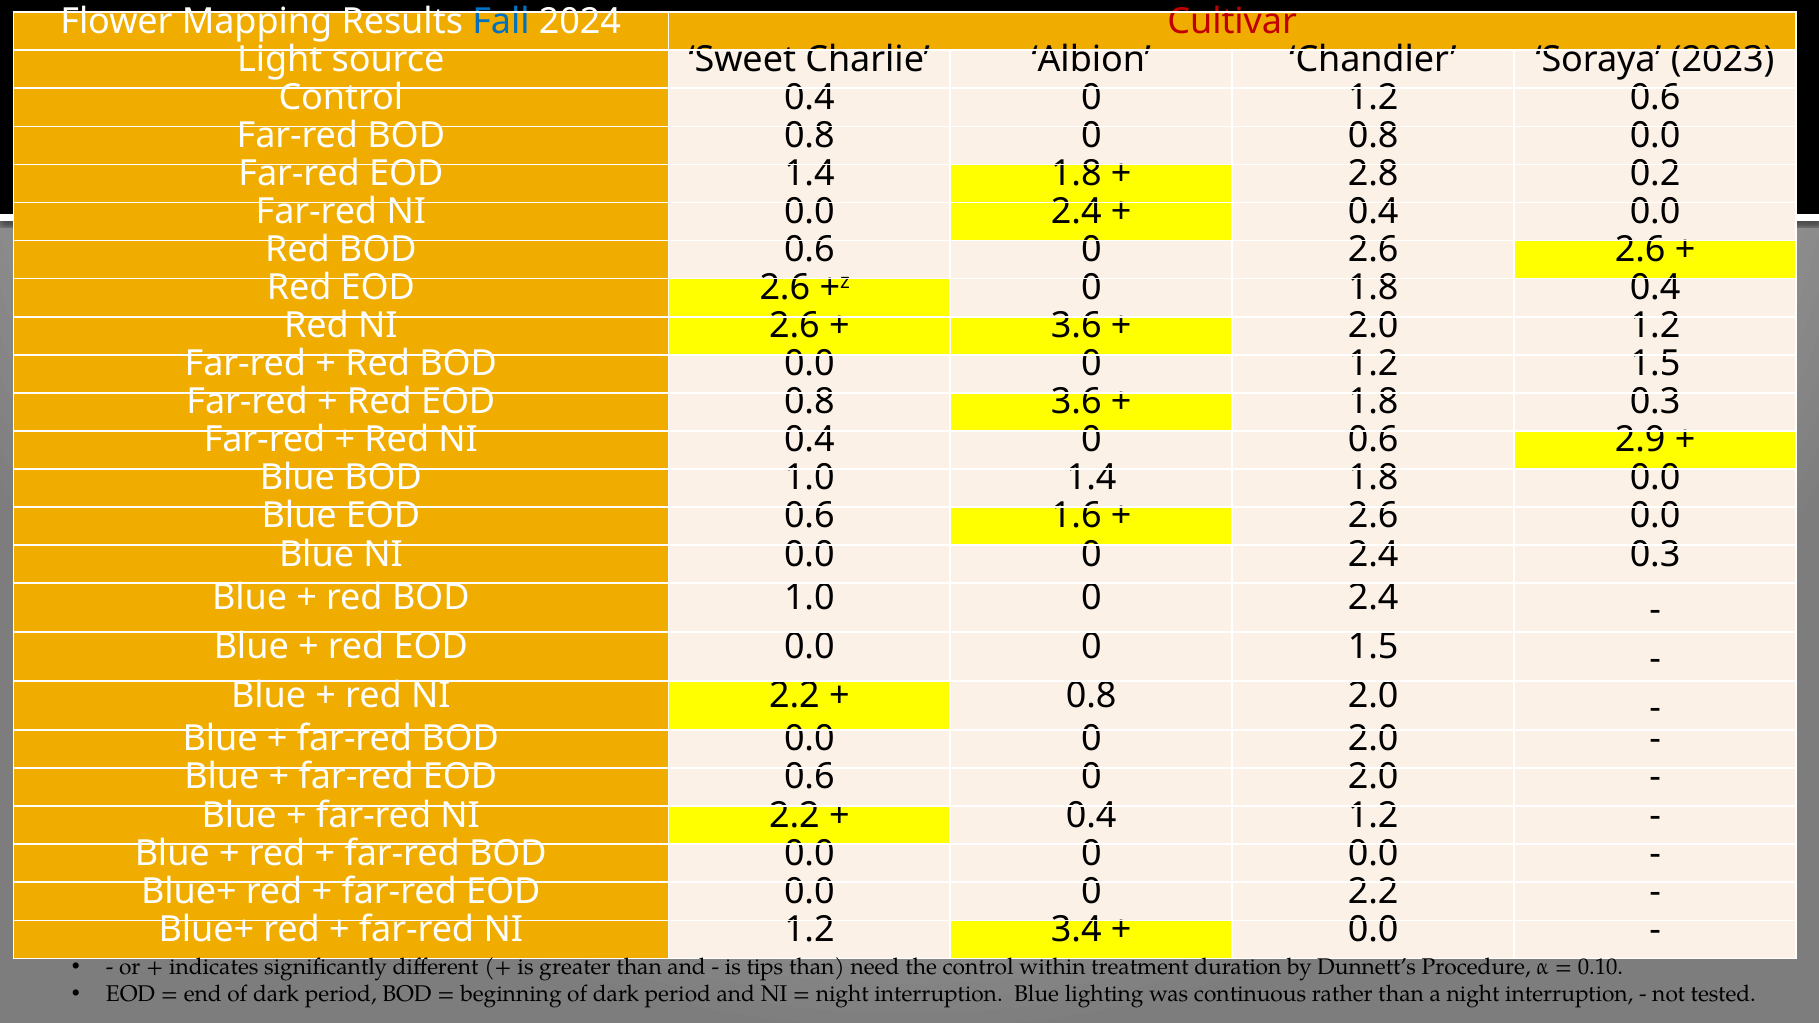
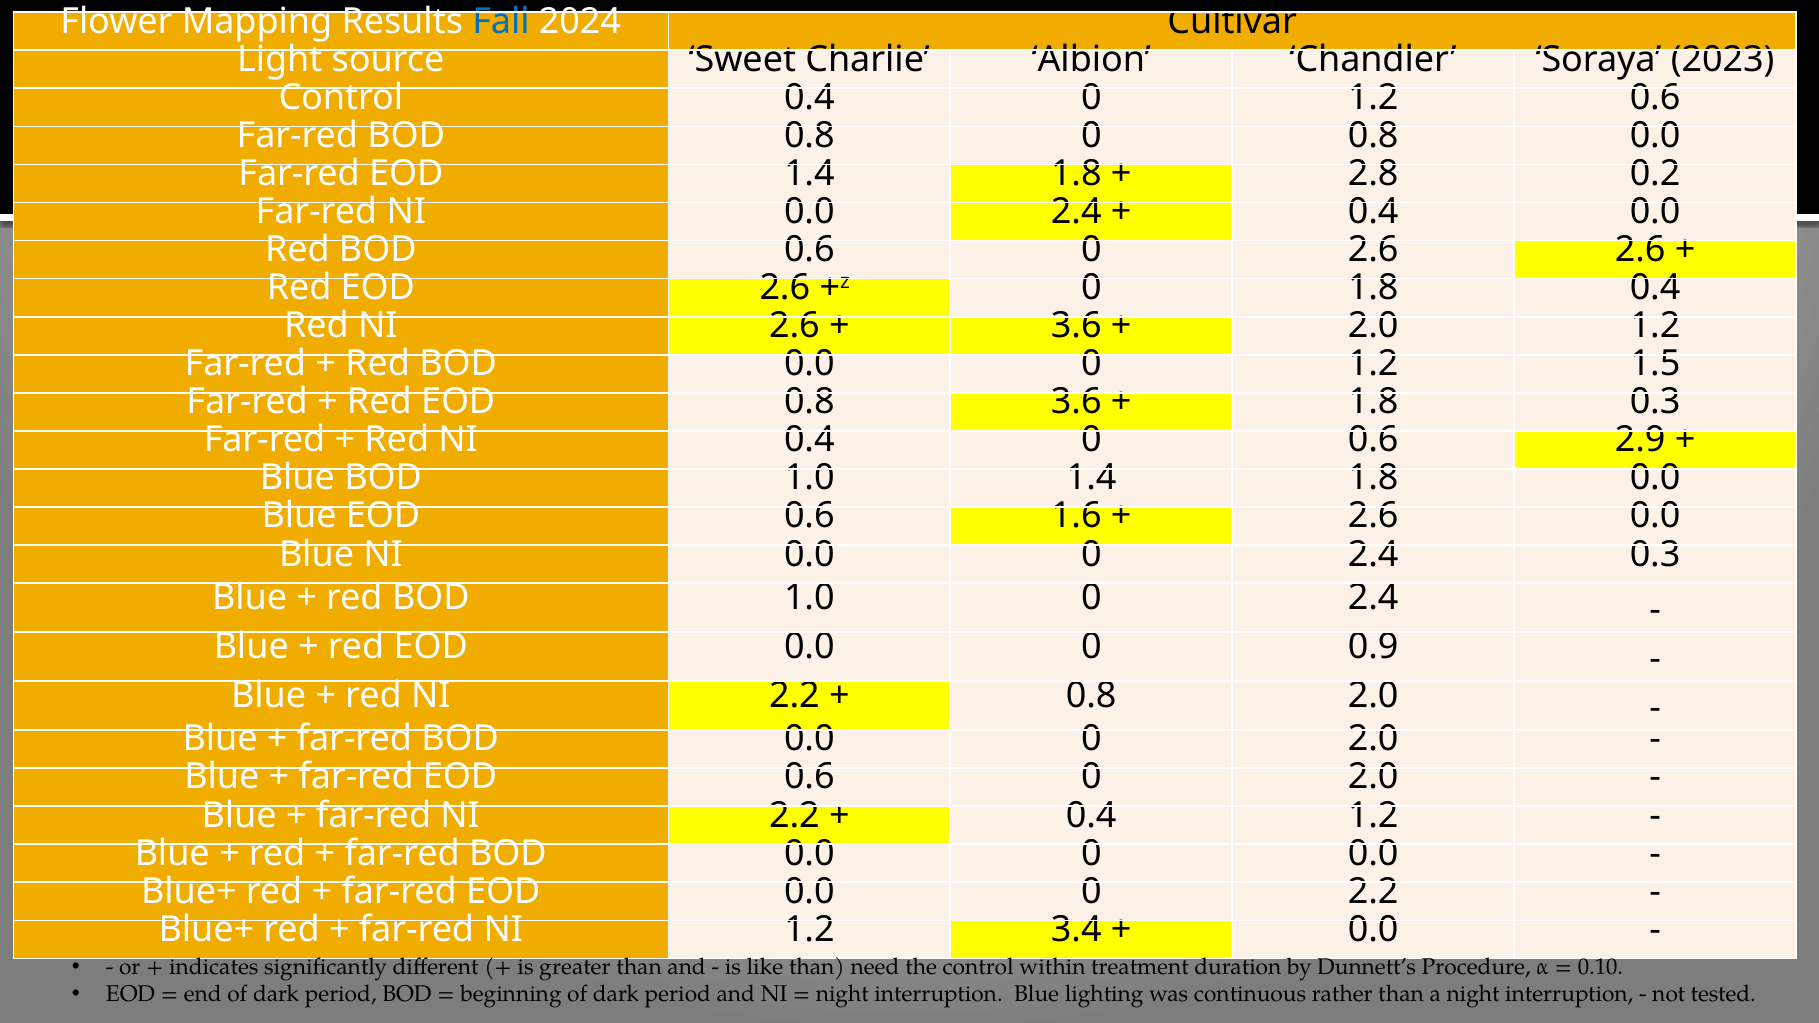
Cultivar colour: red -> black (1232, 21)
0 1.5: 1.5 -> 0.9 (1373, 647)
tips: tips -> like (765, 967)
